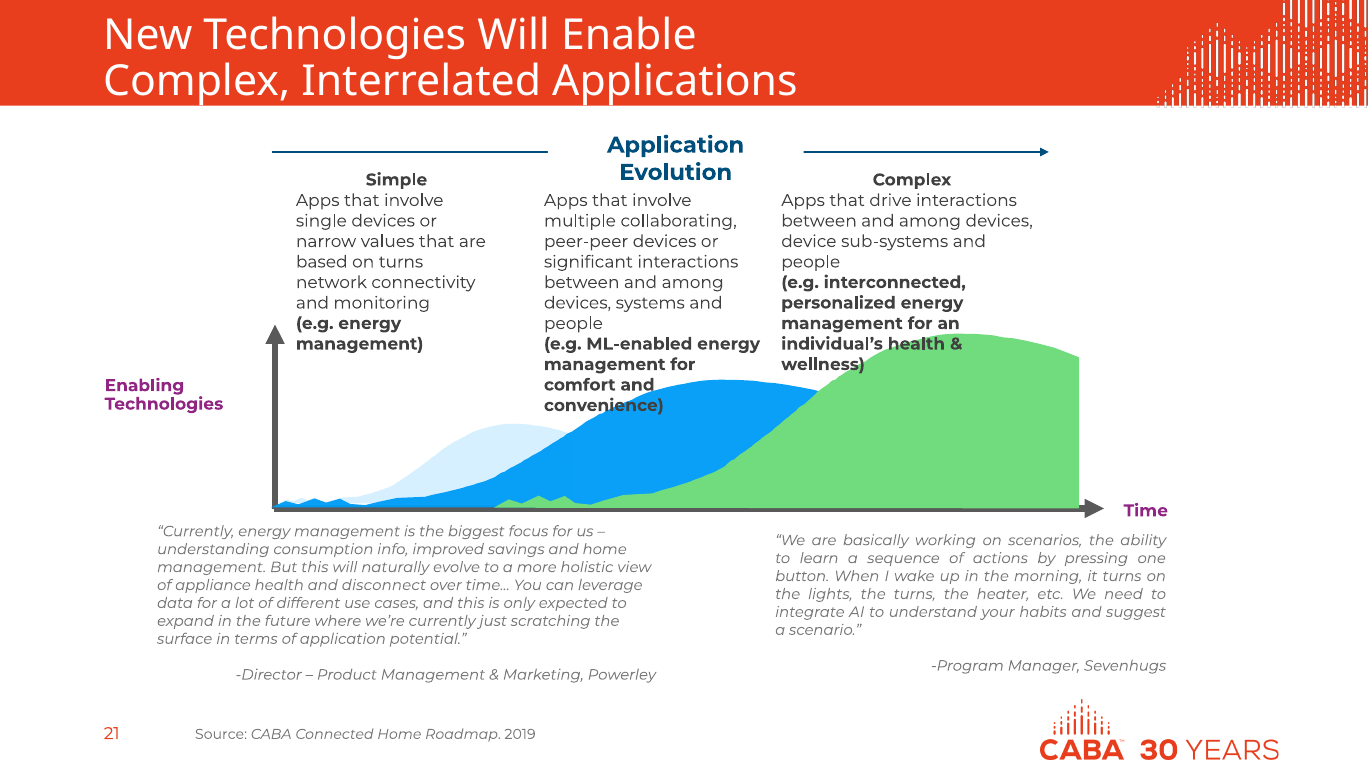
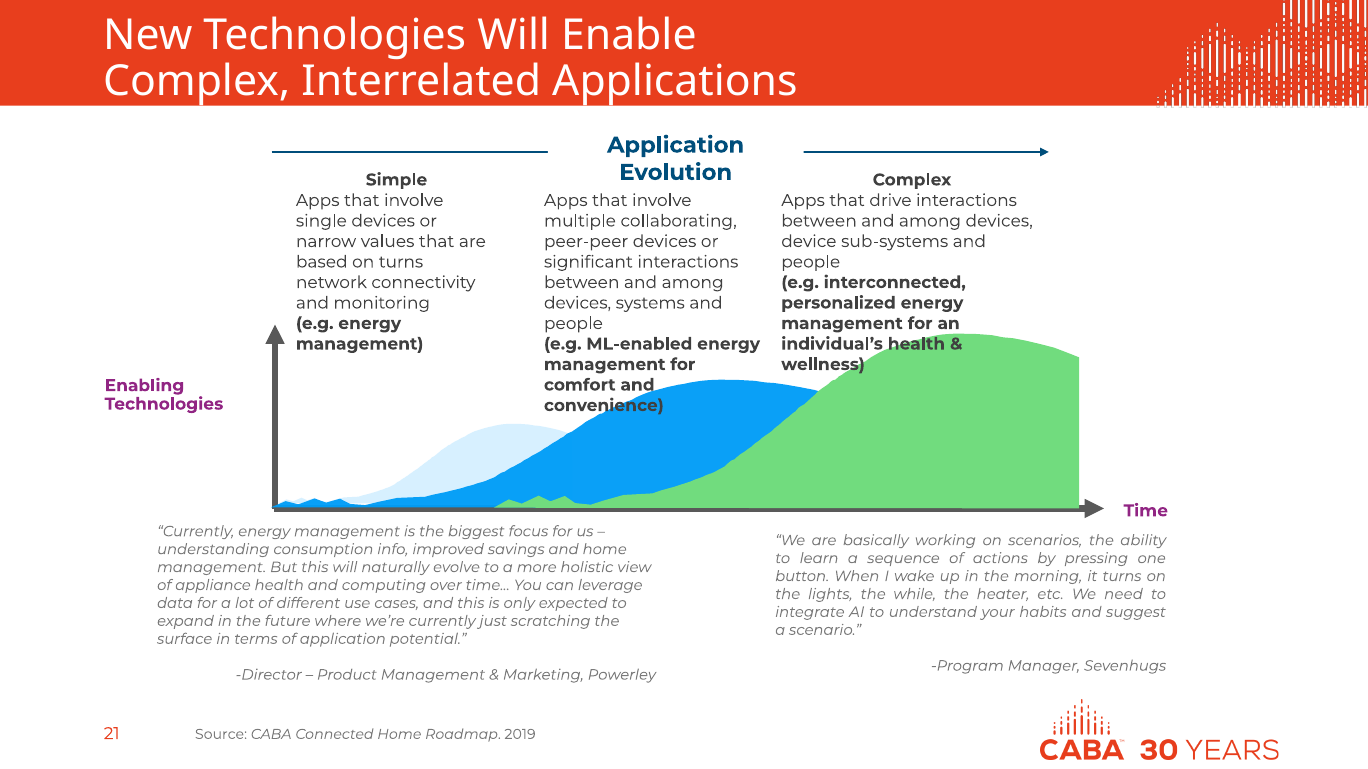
disconnect: disconnect -> computing (384, 585)
the turns: turns -> while (915, 594)
